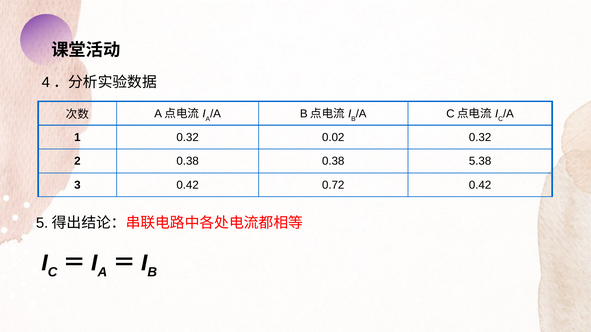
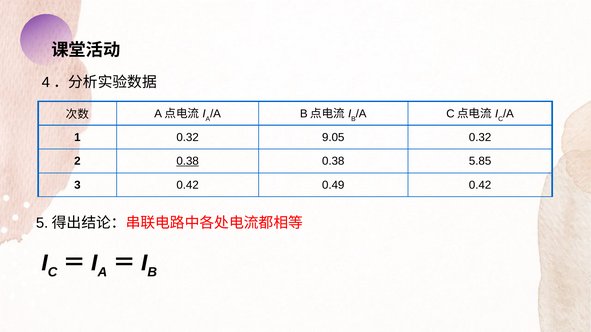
0.02: 0.02 -> 9.05 (333, 137)
0.38 underline: none -> present (188, 161)
5.38: 5.38 -> 5.85 (480, 161)
0.72: 0.72 -> 0.49 (333, 185)
